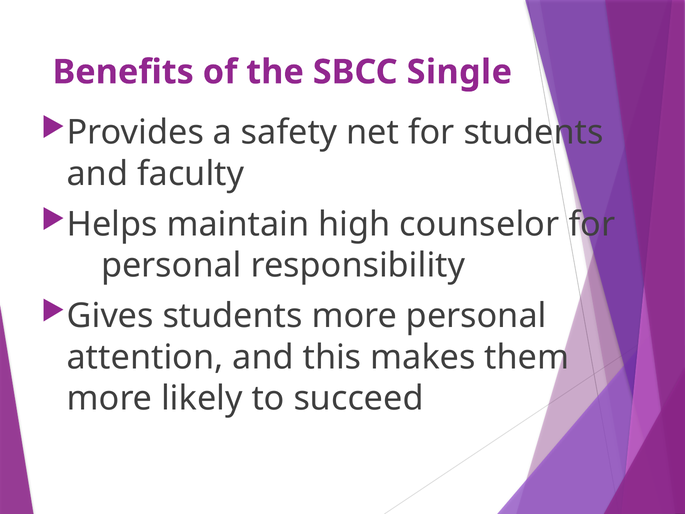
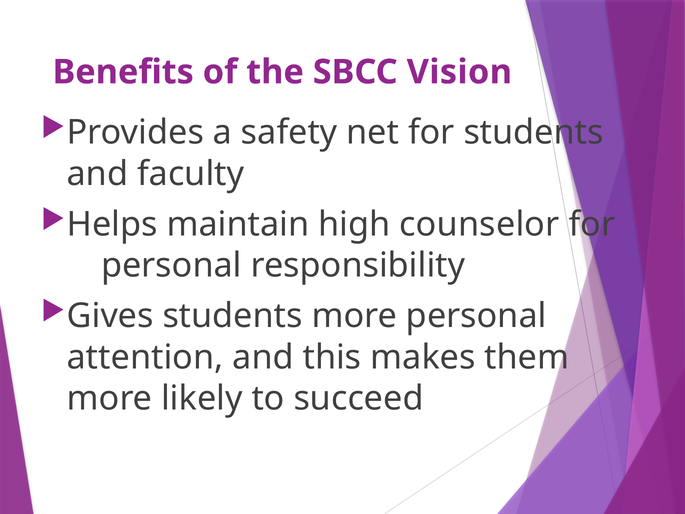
Single: Single -> Vision (459, 72)
